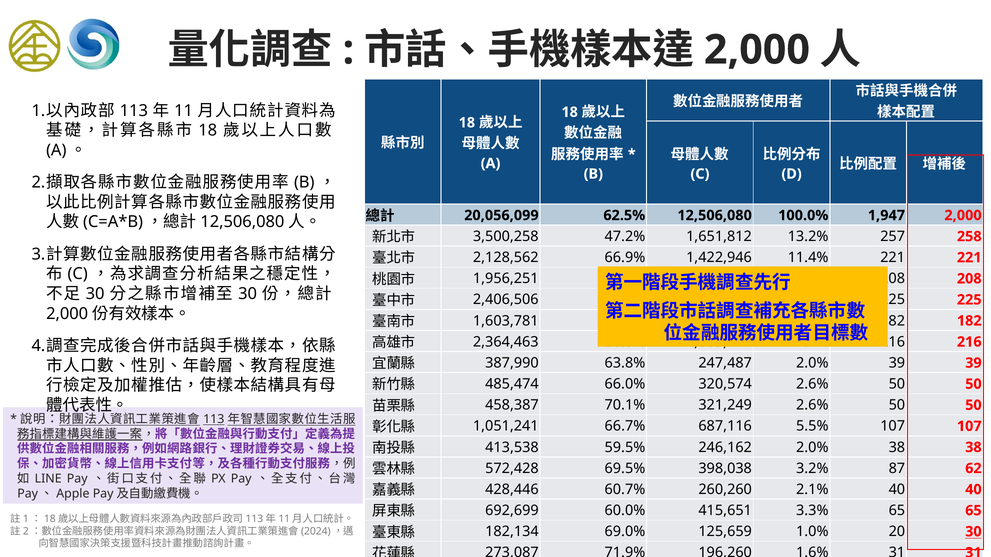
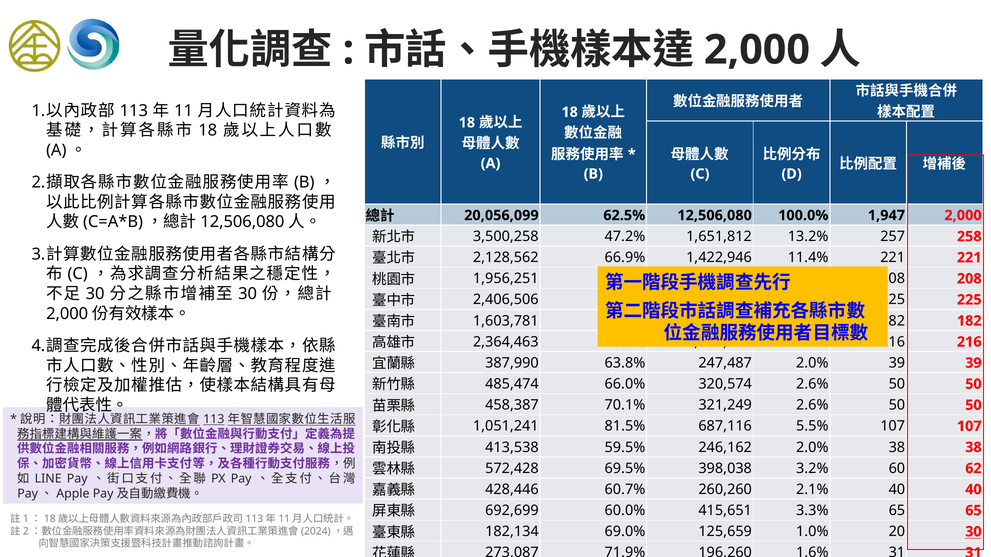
66.7%: 66.7% -> 81.5% (625, 427)
87: 87 -> 60 (897, 469)
